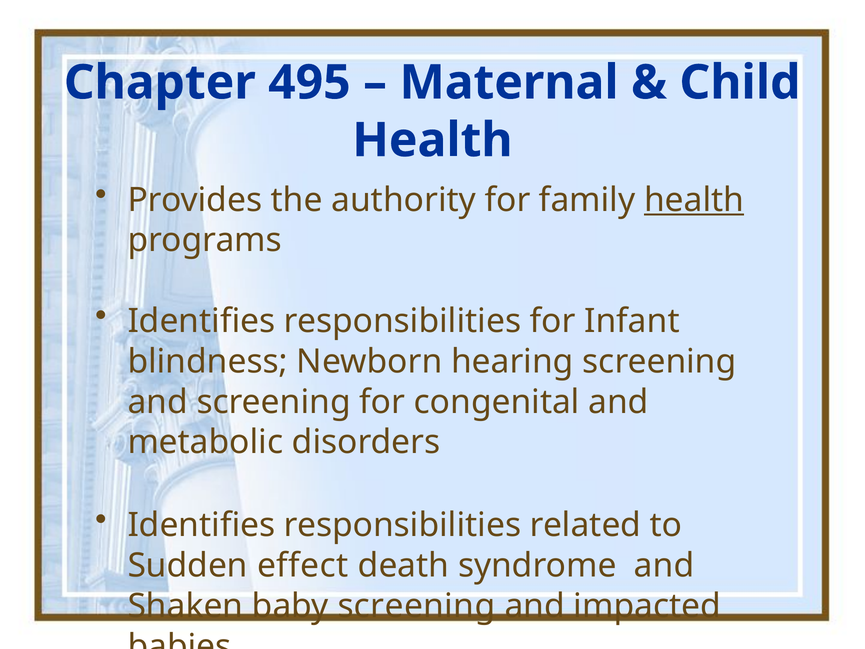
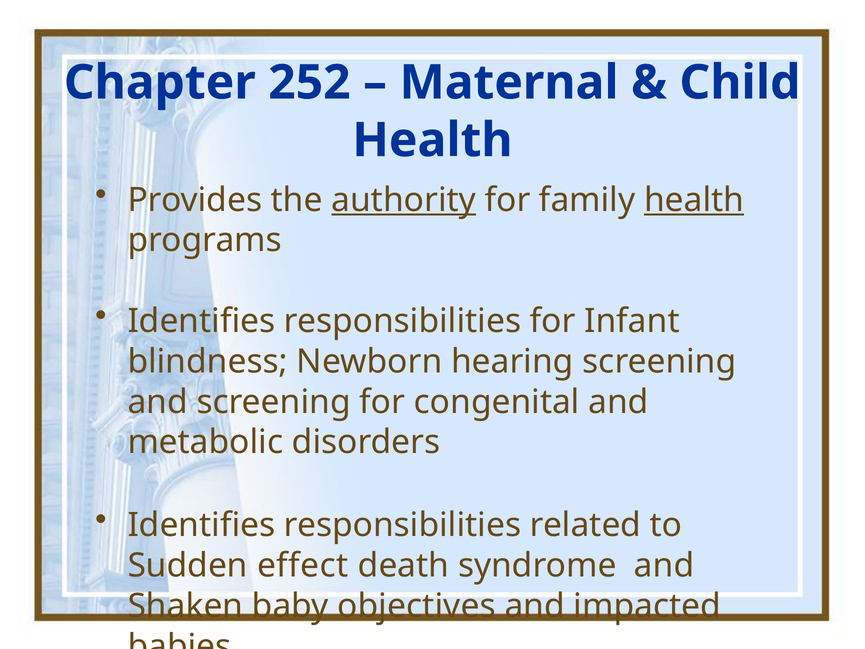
495: 495 -> 252 (309, 83)
authority underline: none -> present (404, 200)
baby screening: screening -> objectives (417, 606)
